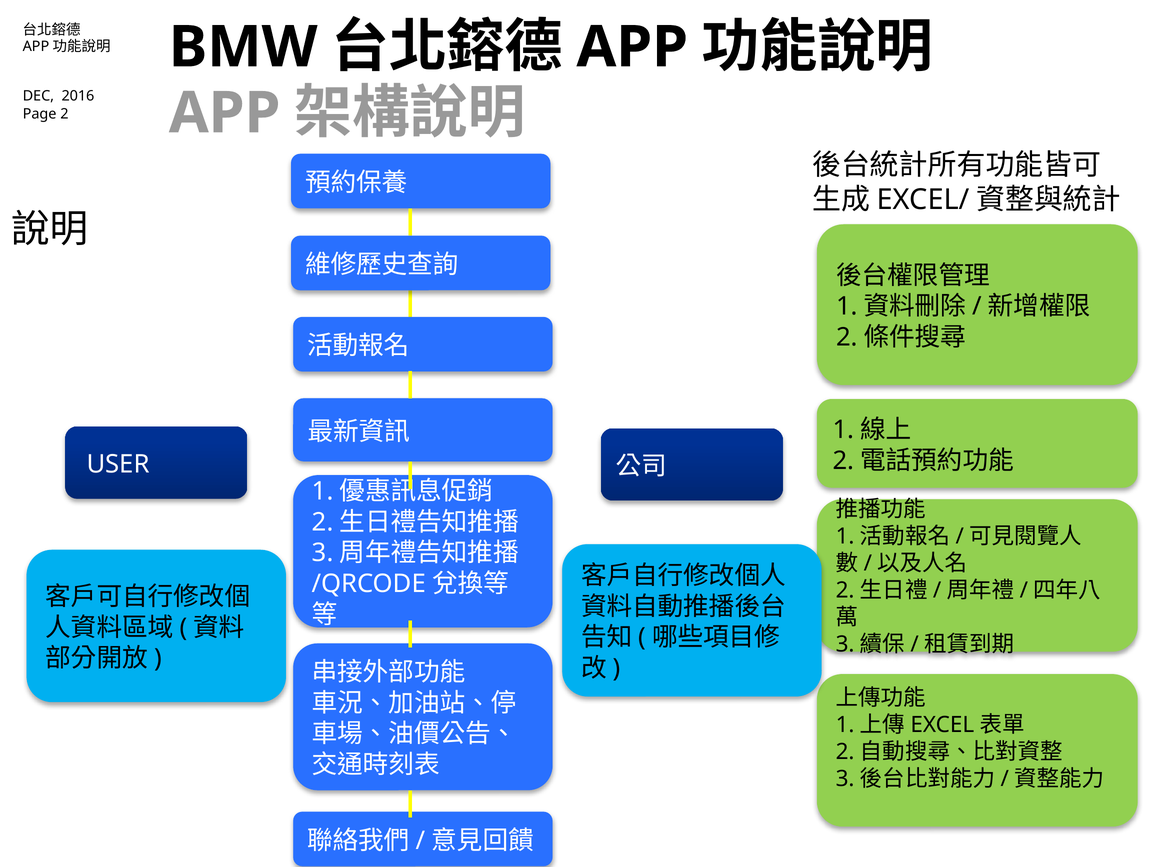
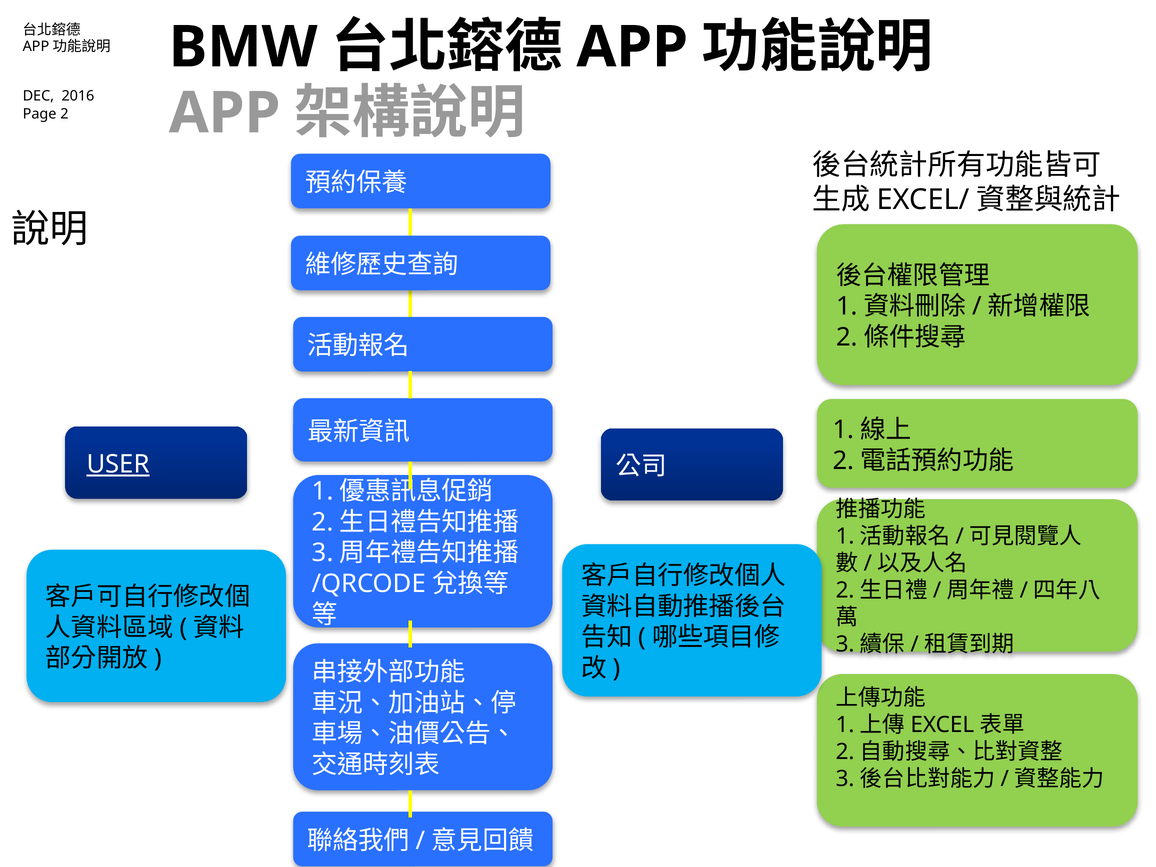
USER underline: none -> present (118, 464)
